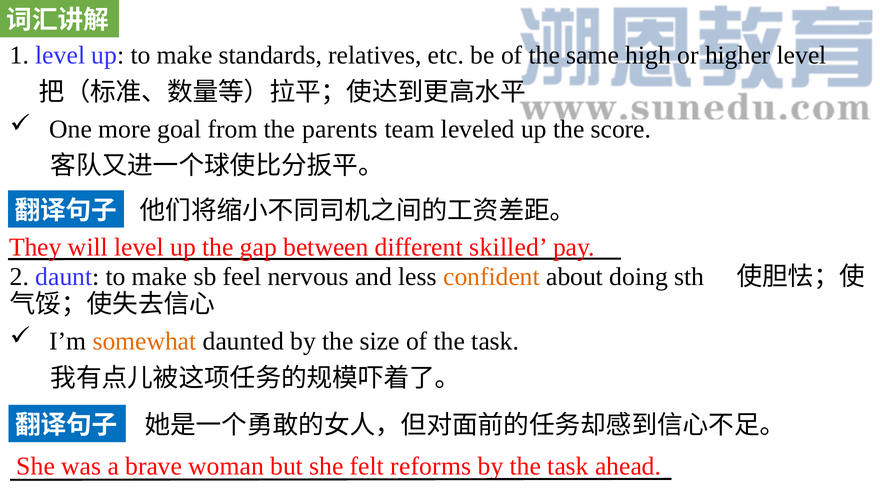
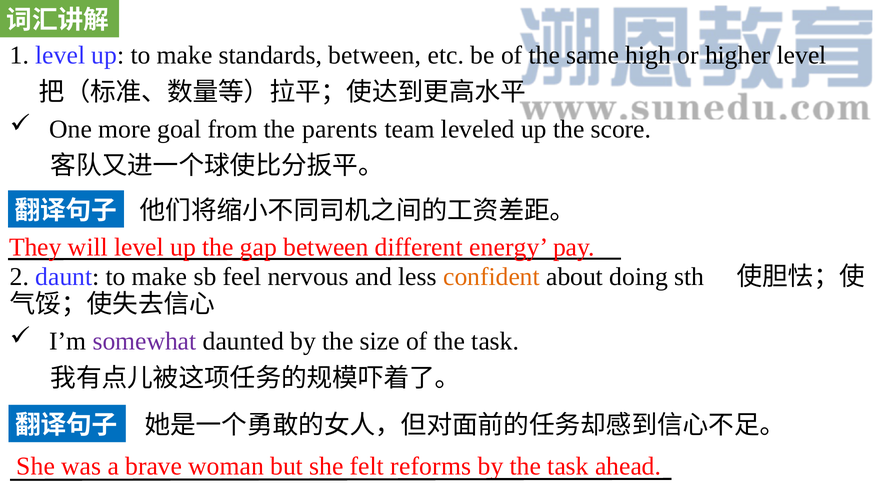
standards relatives: relatives -> between (375, 55)
skilled: skilled -> energy (509, 247)
somewhat colour: orange -> purple (145, 341)
